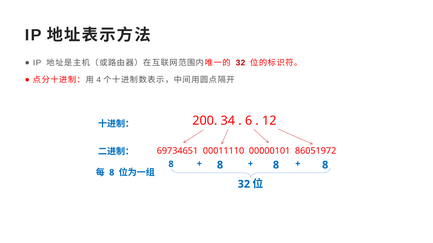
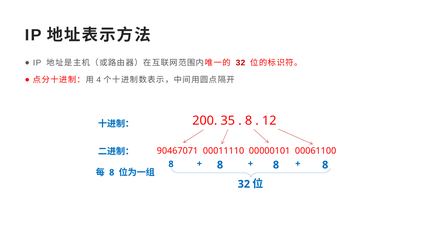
34: 34 -> 35 (228, 121)
6: 6 -> 8 (249, 121)
69734651: 69734651 -> 90467071 (177, 151)
86051972: 86051972 -> 00061100 (316, 151)
